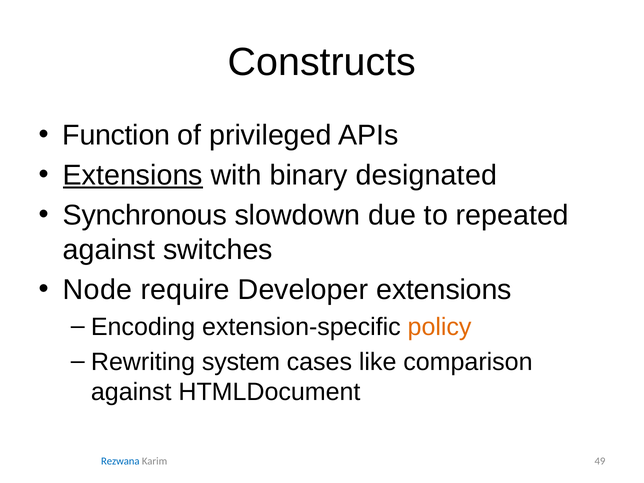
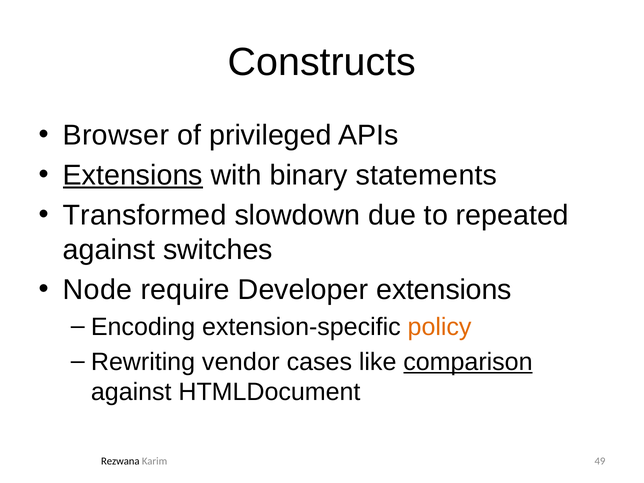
Function: Function -> Browser (116, 135)
designated: designated -> statements (426, 175)
Synchronous: Synchronous -> Transformed (145, 215)
system: system -> vendor (241, 362)
comparison underline: none -> present (468, 362)
Rezwana colour: blue -> black (120, 461)
